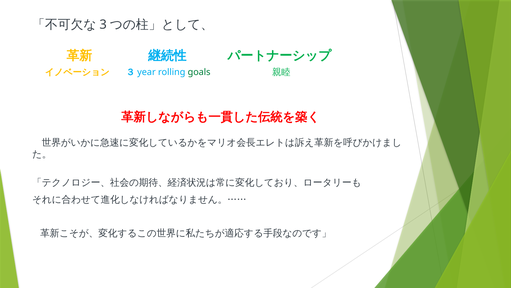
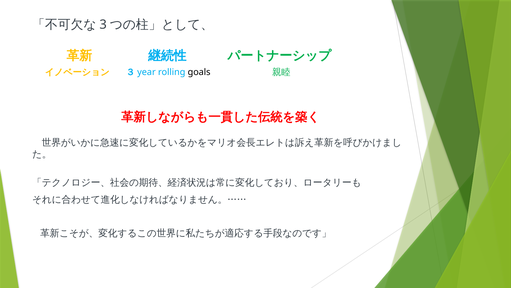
goals colour: green -> black (199, 72)
